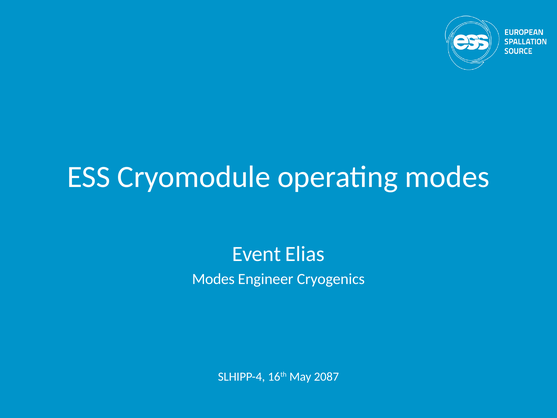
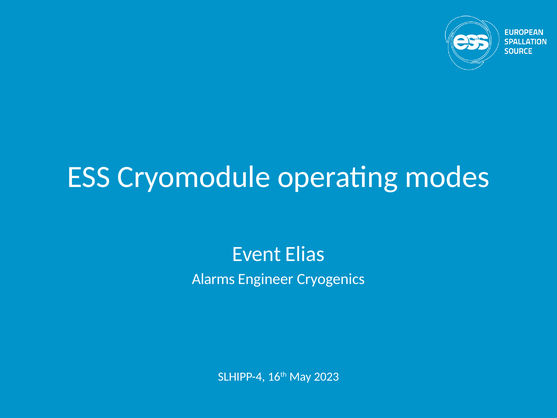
Modes: Modes -> Alarms (213, 279)
2087: 2087 -> 2023 (326, 376)
